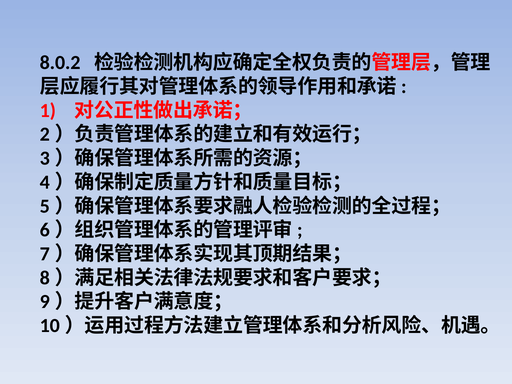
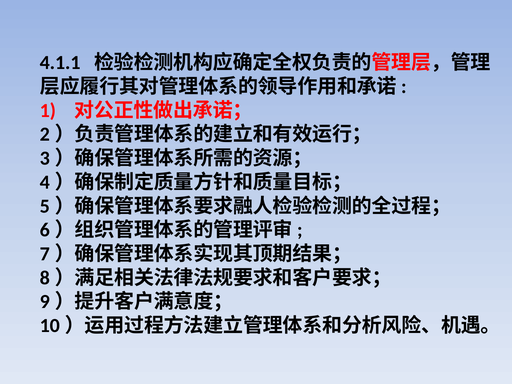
8.0.2: 8.0.2 -> 4.1.1 (60, 63)
